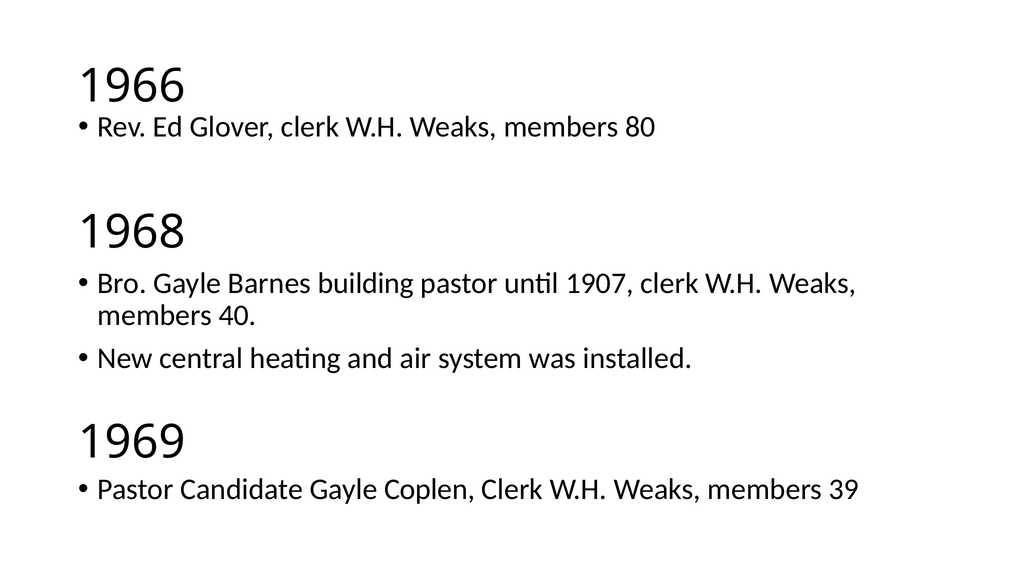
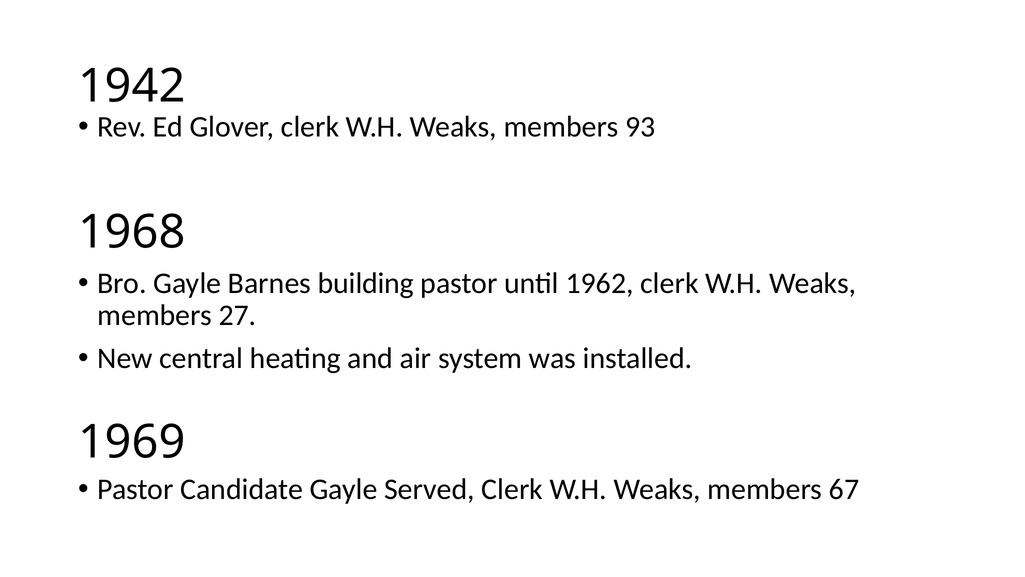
1966: 1966 -> 1942 (132, 86)
80: 80 -> 93 (640, 127)
1907: 1907 -> 1962 (600, 283)
40: 40 -> 27 (238, 315)
Coplen: Coplen -> Served (429, 489)
39: 39 -> 67 (844, 489)
